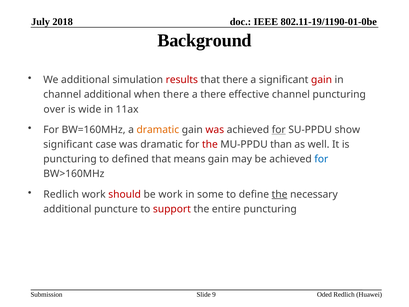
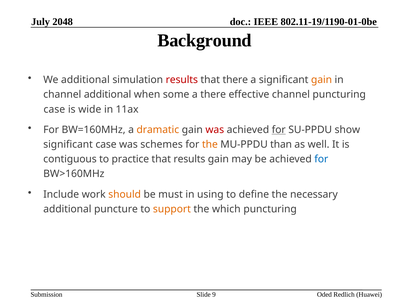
2018: 2018 -> 2048 (63, 22)
gain colour: red -> orange (322, 80)
when there: there -> some (176, 95)
over: over -> case (54, 109)
was dramatic: dramatic -> schemes (162, 144)
the colour: red -> orange (210, 144)
puncturing: puncturing -> contiguous (70, 159)
defined: defined -> practice (130, 159)
that means: means -> results (189, 159)
Redlich: Redlich -> Include (61, 194)
should colour: red -> orange (125, 194)
be work: work -> must (171, 194)
some: some -> using (210, 194)
the underline: present -> none (280, 194)
support colour: red -> orange (172, 209)
entire: entire -> which (226, 209)
